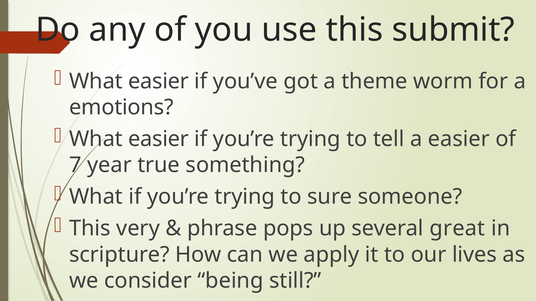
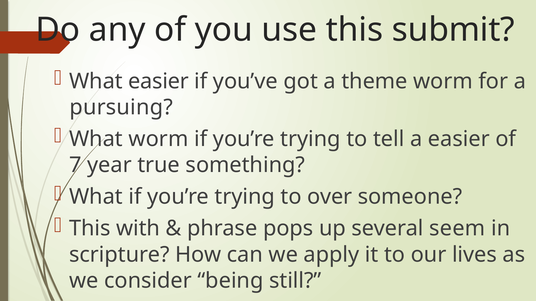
emotions: emotions -> pursuing (121, 108)
easier: easier -> worm (158, 139)
sure: sure -> over (330, 197)
very: very -> with (138, 229)
great: great -> seem (457, 229)
